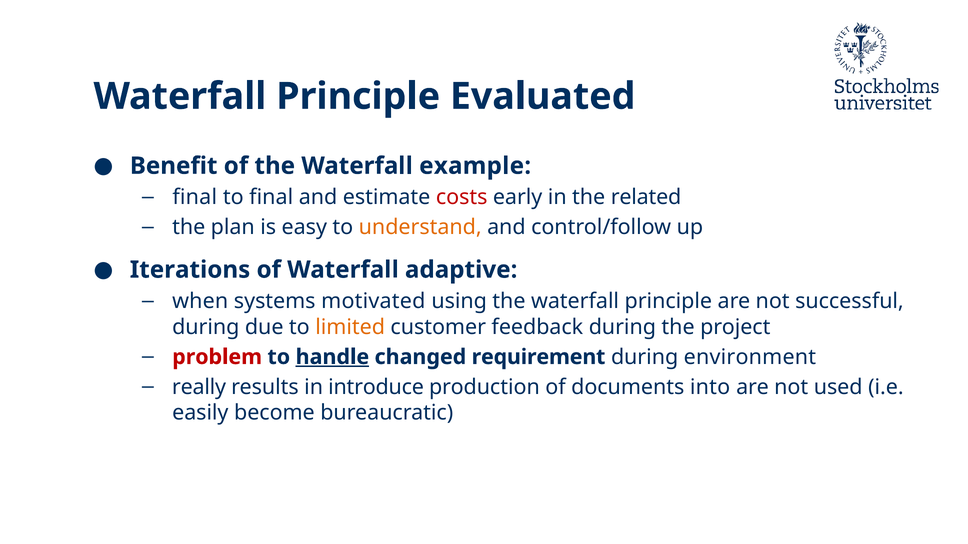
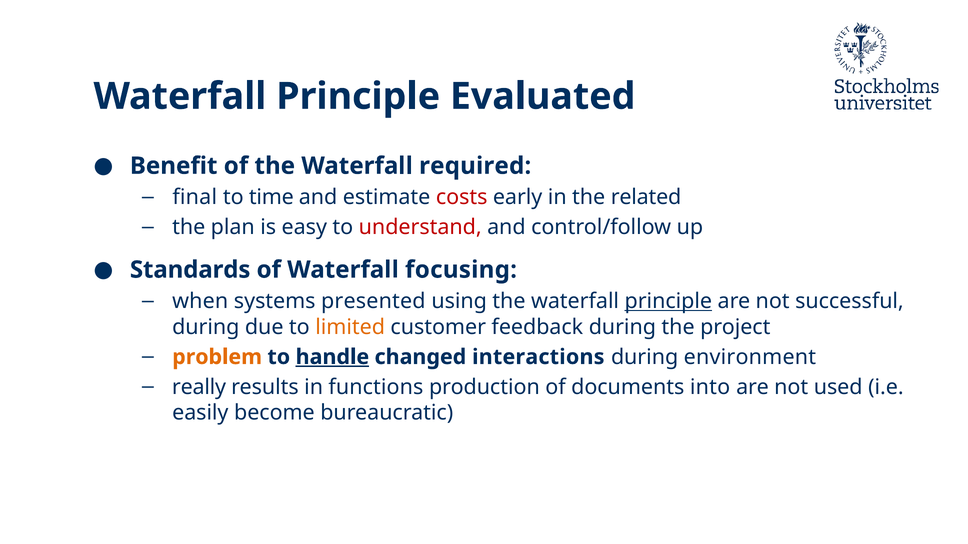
example: example -> required (475, 166)
to final: final -> time (271, 198)
understand colour: orange -> red (420, 228)
Iterations: Iterations -> Standards (190, 270)
adaptive: adaptive -> focusing (461, 270)
motivated: motivated -> presented (373, 301)
principle underline: none -> present (668, 301)
problem colour: red -> orange (217, 357)
requirement: requirement -> interactions (538, 357)
introduce: introduce -> functions (376, 387)
